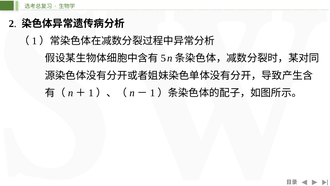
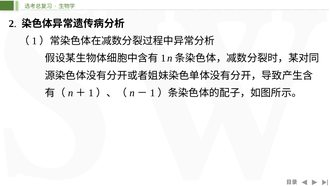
5: 5 -> 1 (163, 58)
